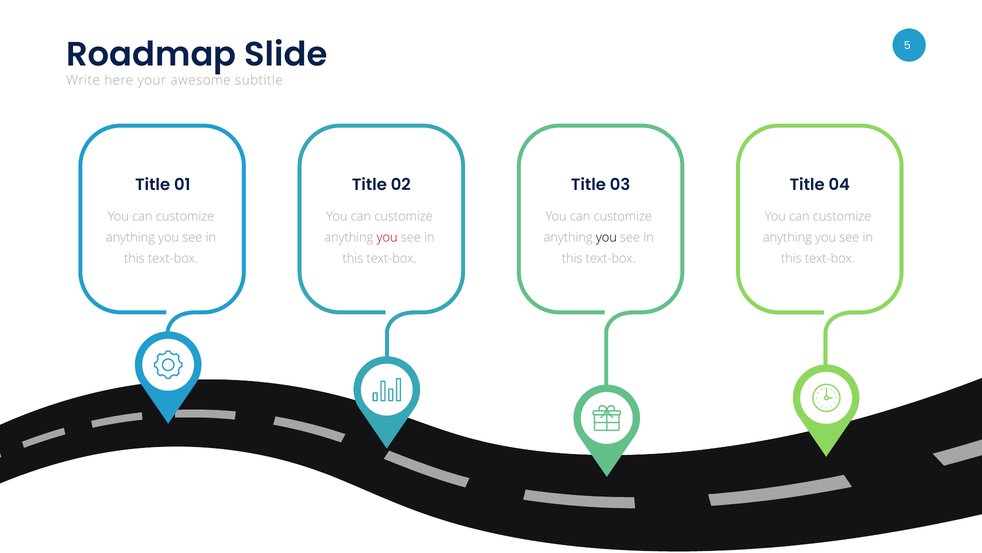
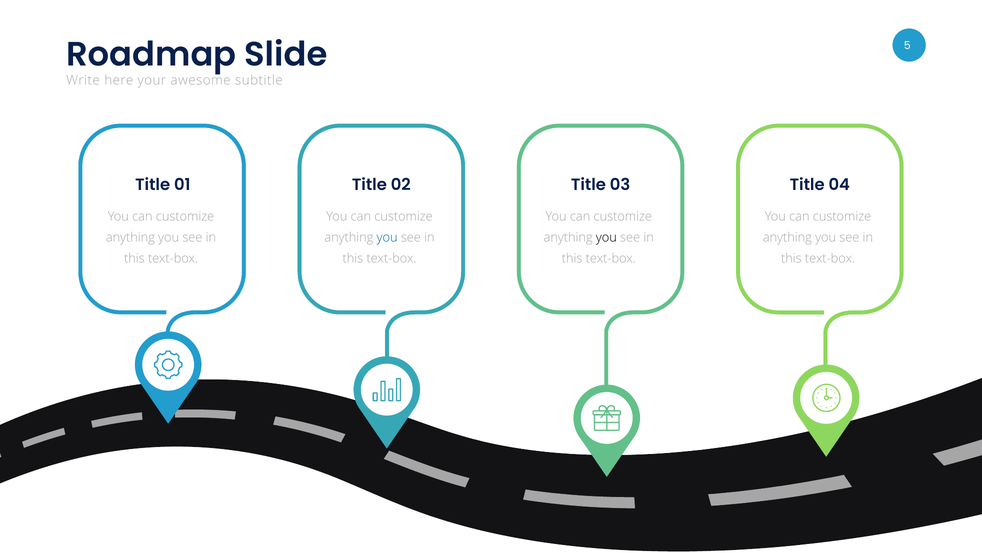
you colour: red -> blue (387, 238)
